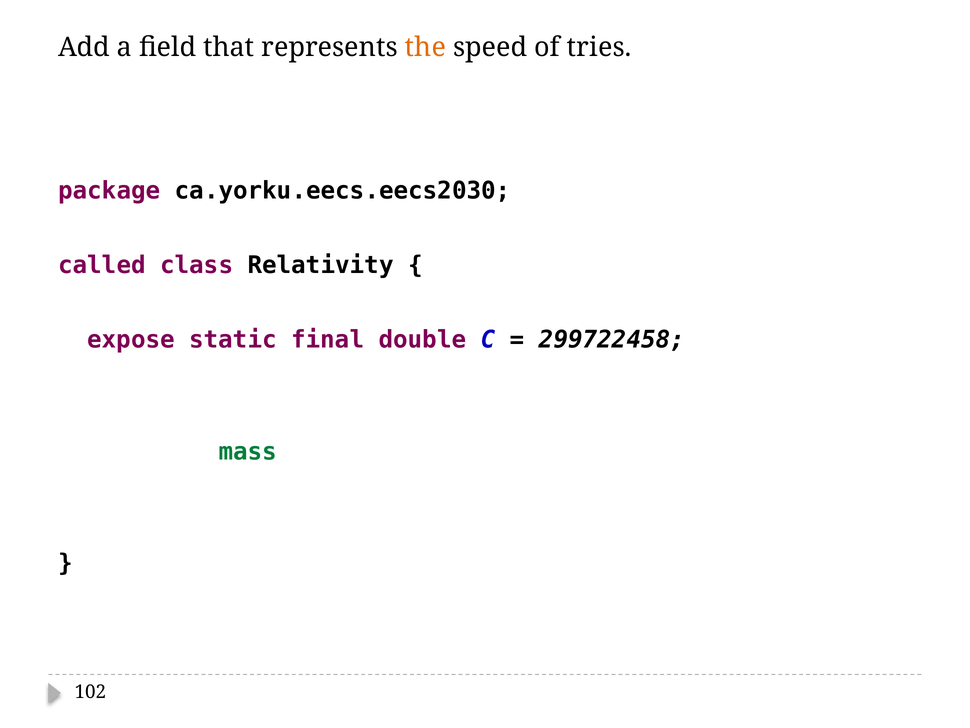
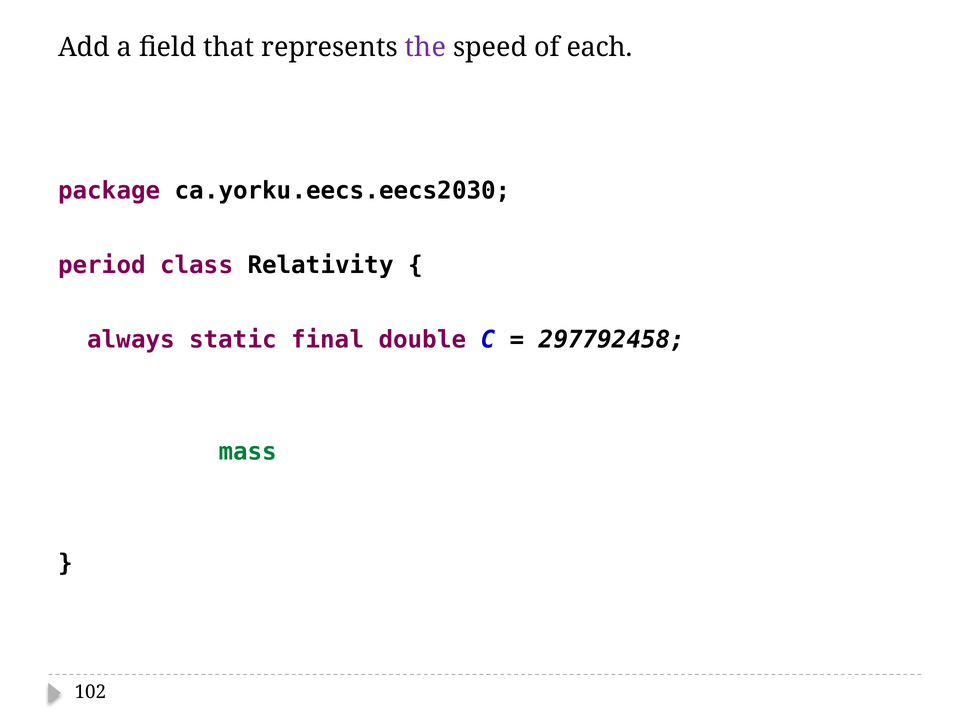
the colour: orange -> purple (425, 47)
tries: tries -> each (599, 47)
called: called -> period (102, 265)
expose: expose -> always (131, 340)
299722458: 299722458 -> 297792458 (612, 340)
